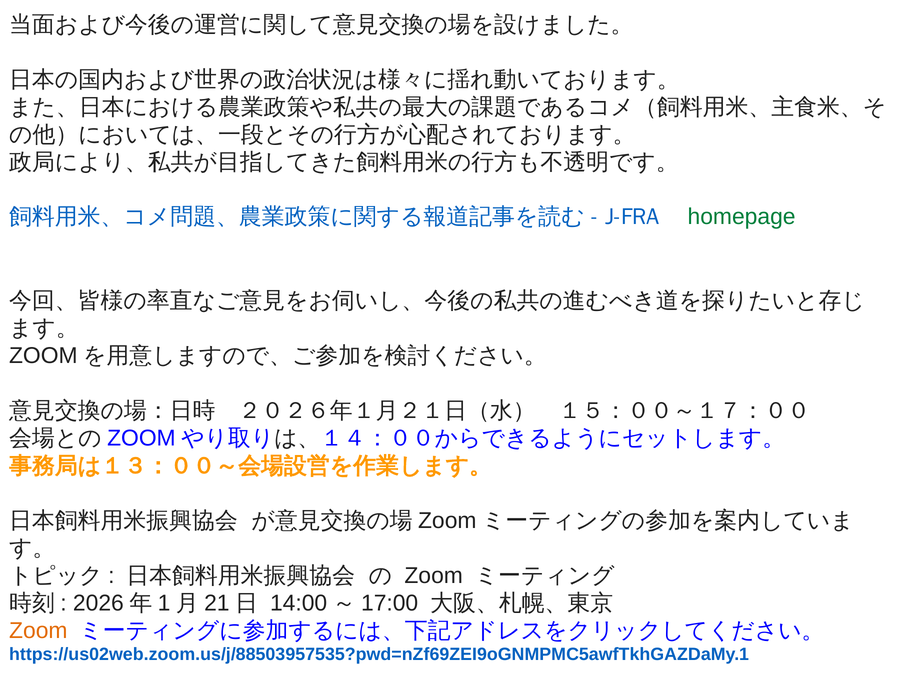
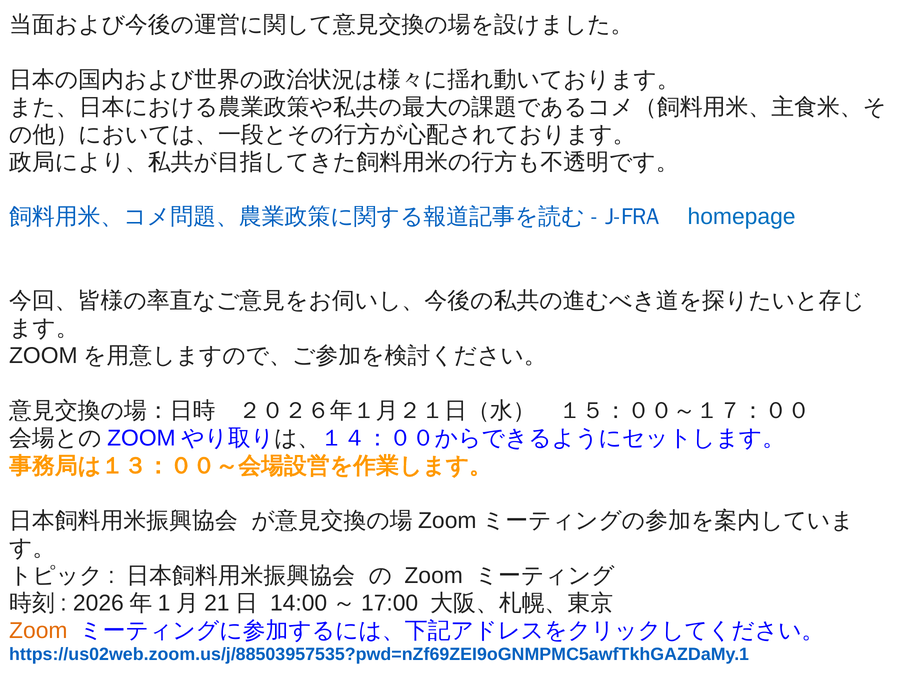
homepage colour: green -> blue (742, 217)
